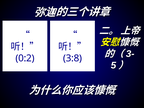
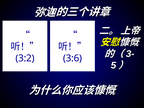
0:2: 0:2 -> 3:2 (25, 58)
3:8: 3:8 -> 3:6 (72, 58)
